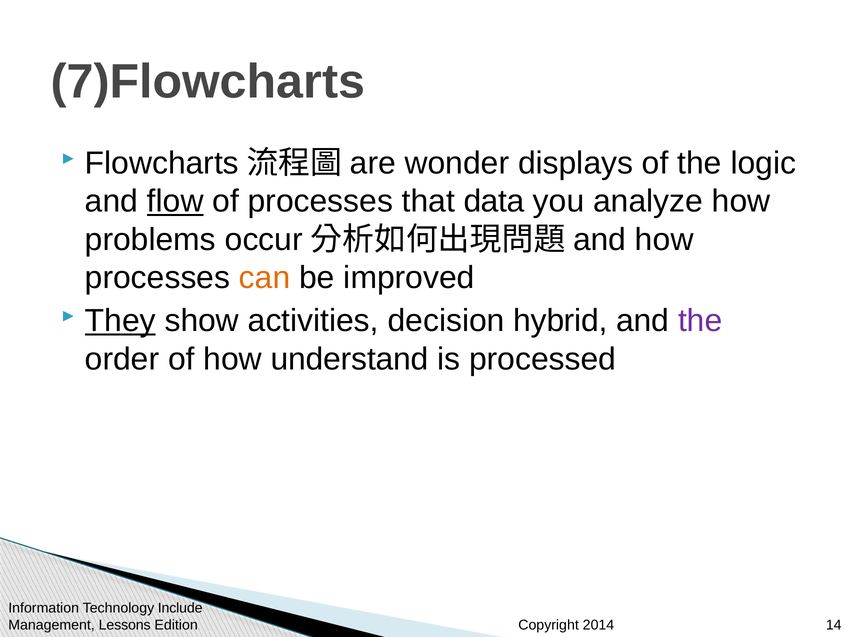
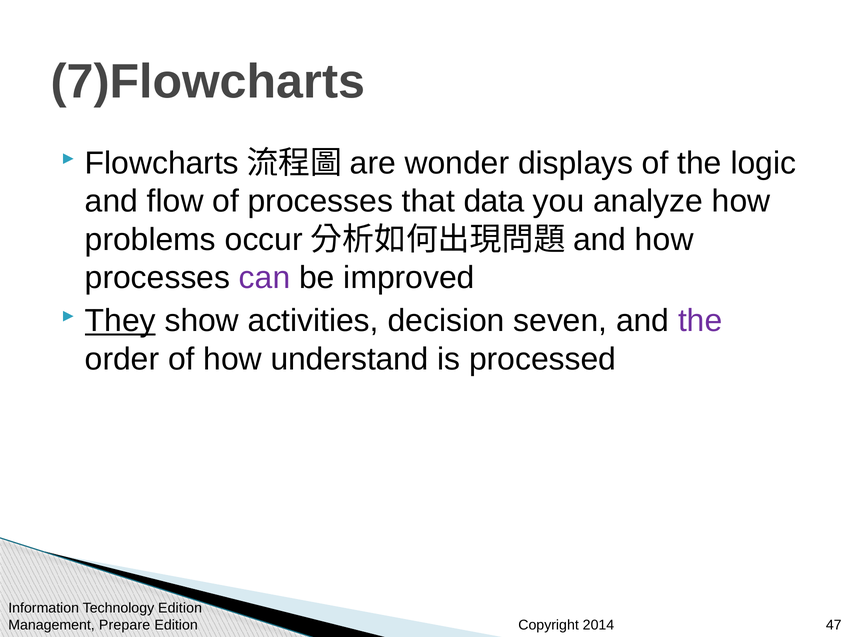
flow underline: present -> none (175, 202)
can colour: orange -> purple (265, 278)
hybrid: hybrid -> seven (560, 321)
Technology Include: Include -> Edition (180, 609)
Lessons: Lessons -> Prepare (125, 626)
14: 14 -> 47 (834, 626)
